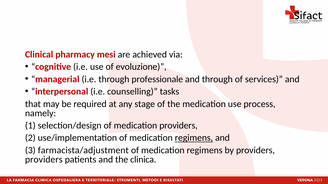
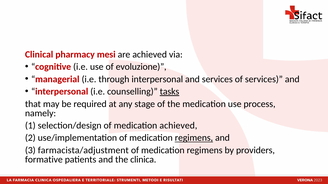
through professionale: professionale -> interpersonal (157, 79)
and through: through -> services (217, 79)
tasks underline: none -> present (170, 92)
medication providers: providers -> achieved (178, 126)
providers: providers -> formative (44, 160)
